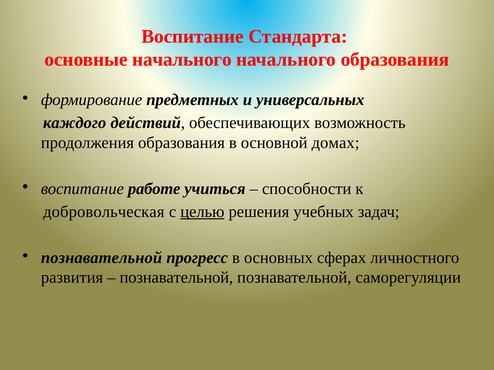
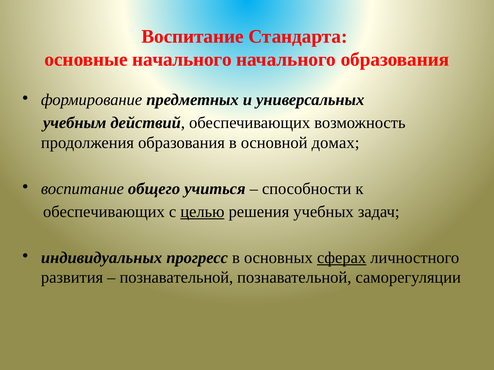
каждого: каждого -> учебным (75, 123)
работе: работе -> общего (154, 189)
добровольческая: добровольческая -> обеспечивающих (104, 212)
познавательной: познавательной -> индивидуальных (102, 258)
сферах underline: none -> present (342, 258)
